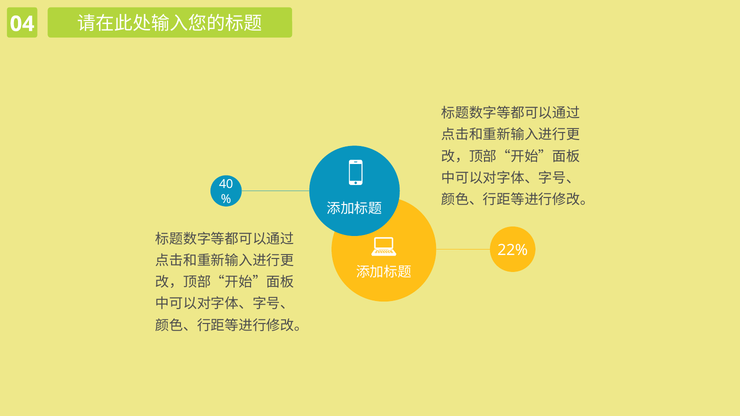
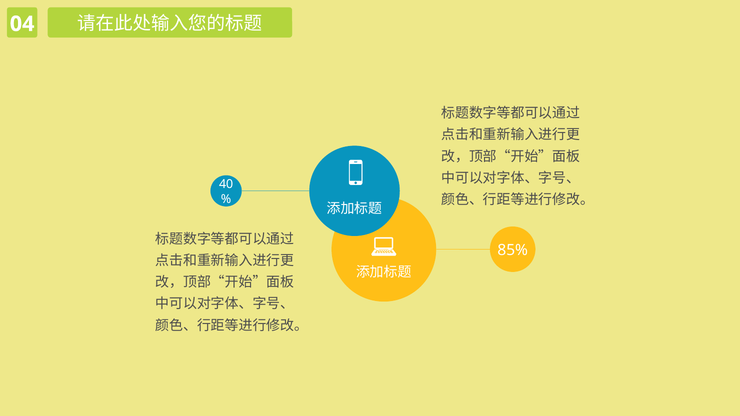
22%: 22% -> 85% (513, 250)
